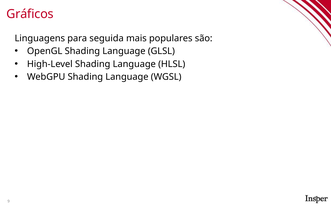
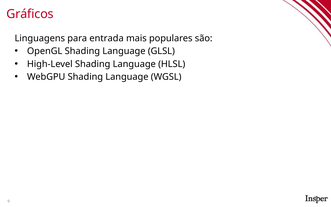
seguida: seguida -> entrada (107, 38)
